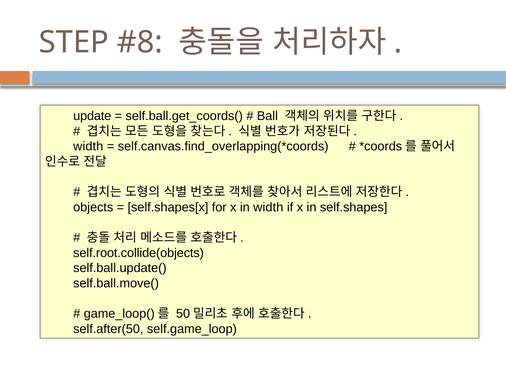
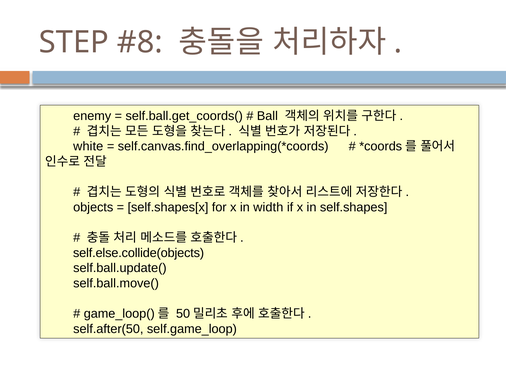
update: update -> enemy (92, 116)
width: width -> white (88, 146)
self.root.collide(objects: self.root.collide(objects -> self.else.collide(objects (139, 253)
